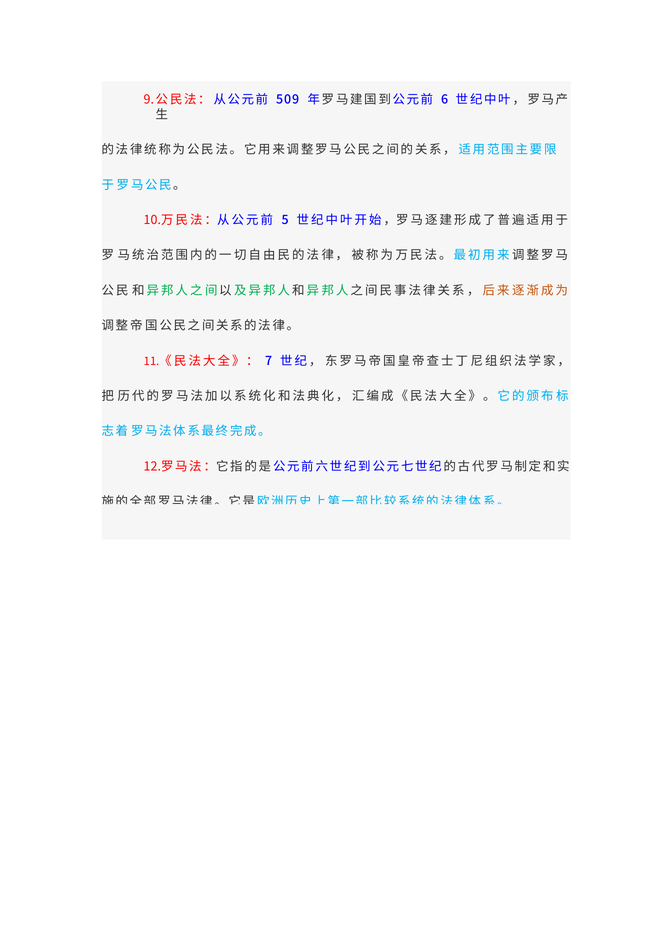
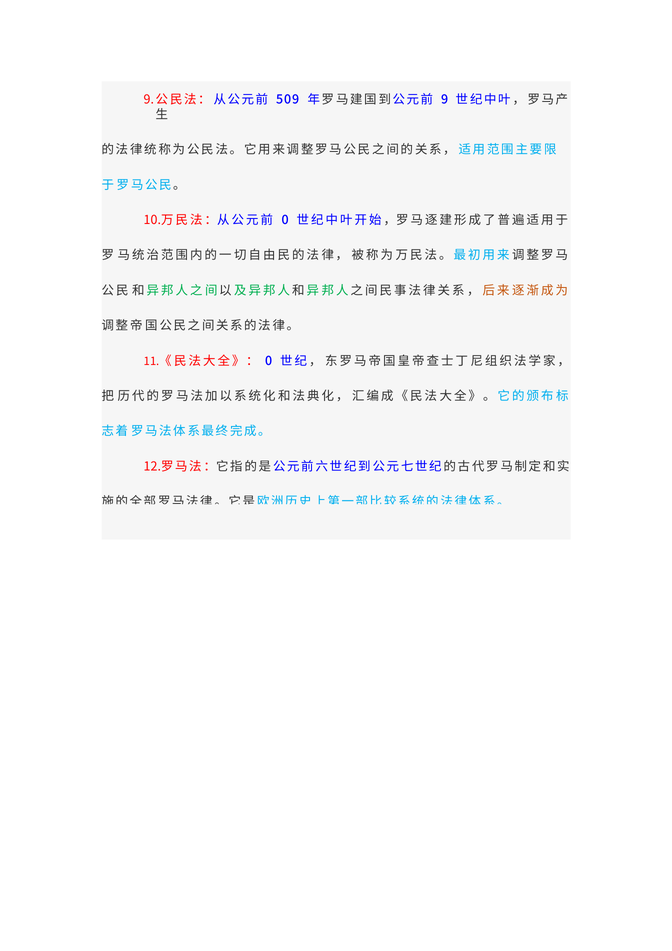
6: 6 -> 9 (445, 100)
5: 5 -> 0 (285, 220)
7: 7 -> 0 (269, 361)
